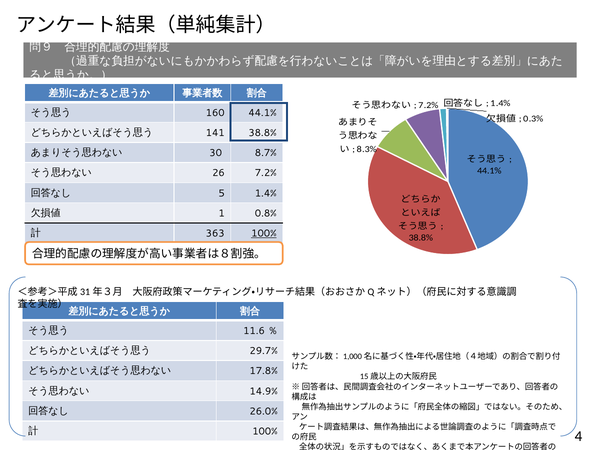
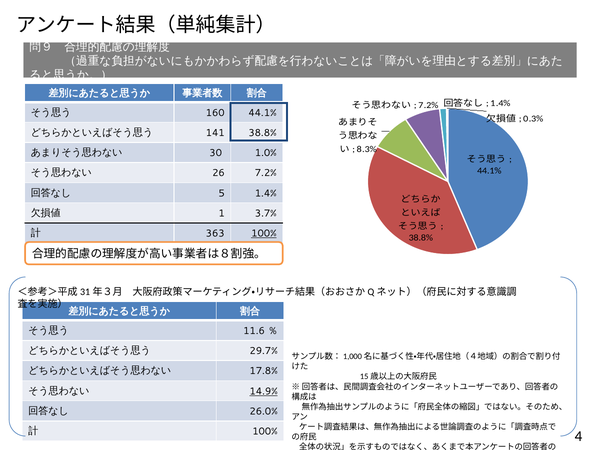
8.7%: 8.7% -> 1.0% (266, 153)
0.8%: 0.8% -> 3.7% (266, 213)
14.9% underline: none -> present (264, 391)
